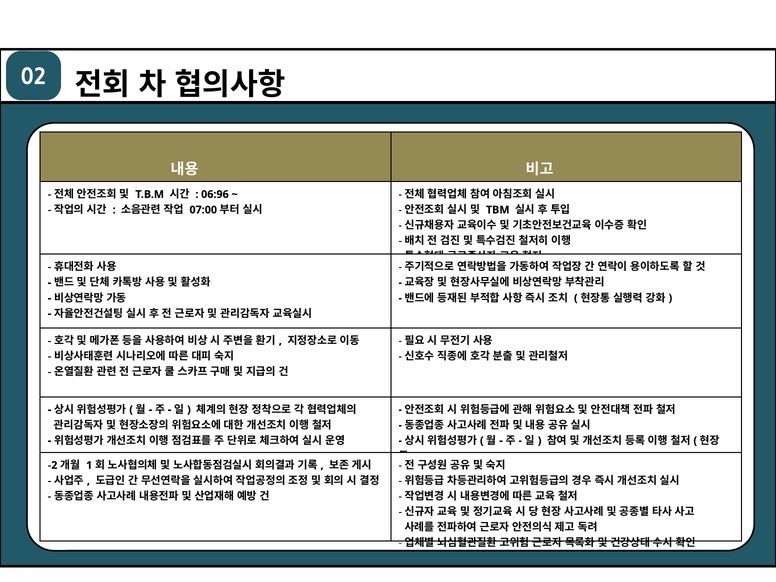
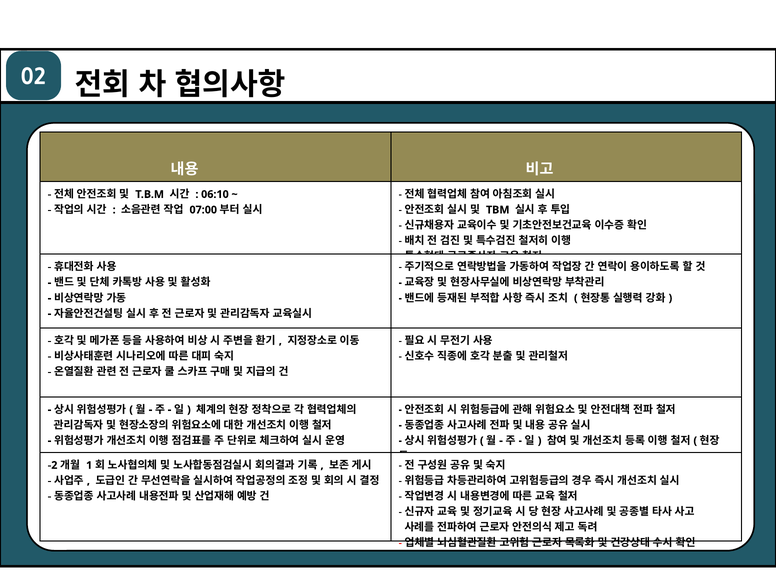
06:96: 06:96 -> 06:10 (215, 194)
